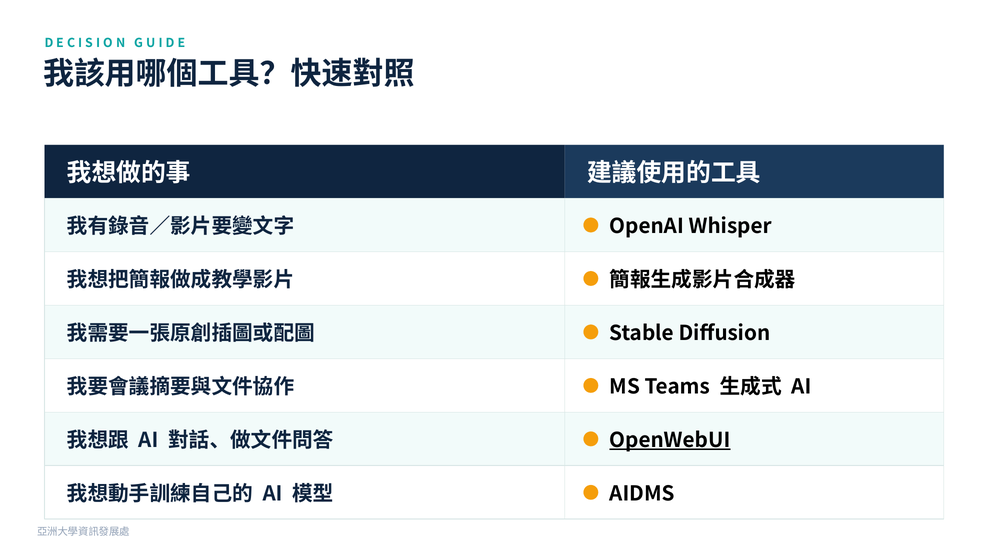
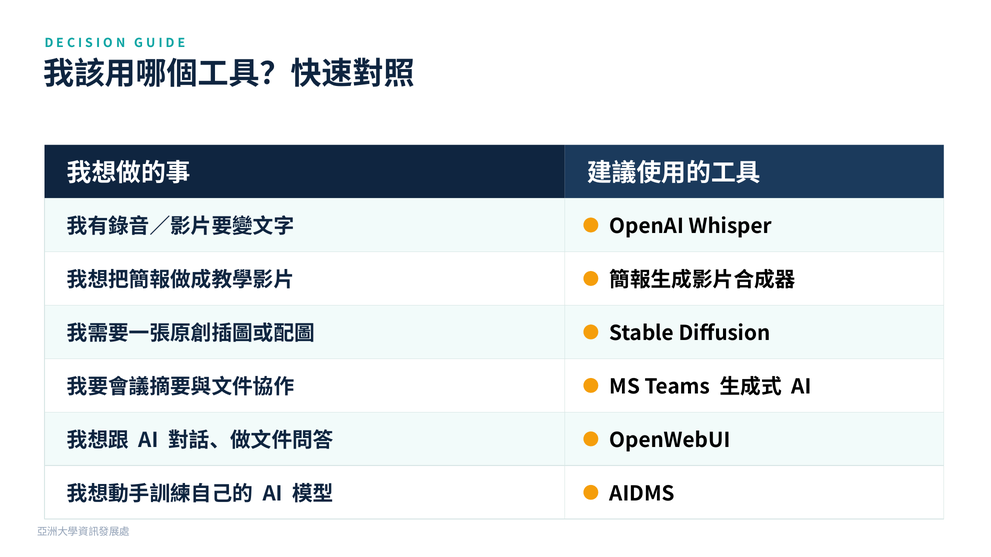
OpenWebUI underline: present -> none (670, 441)
